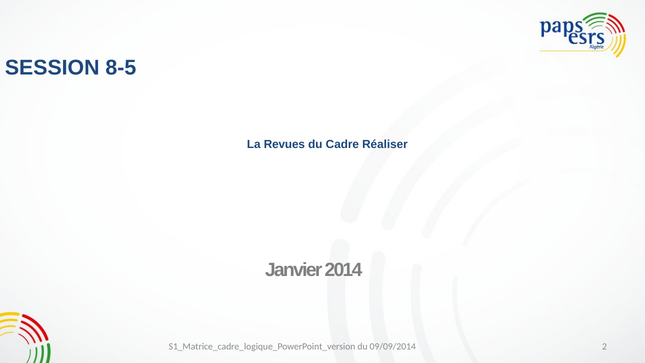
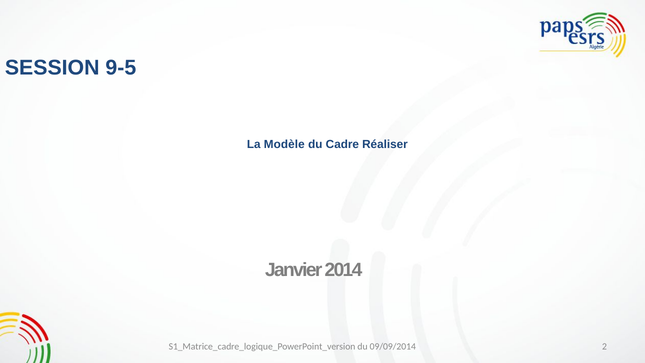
8-5: 8-5 -> 9-5 (121, 67)
Revues: Revues -> Modèle (284, 145)
